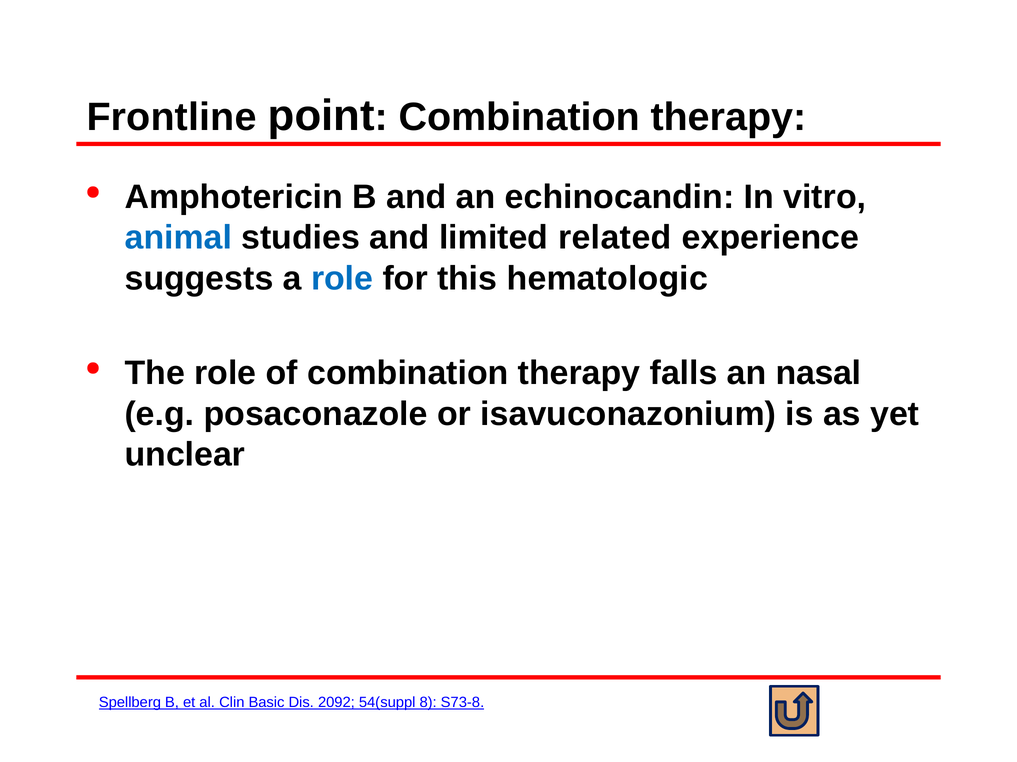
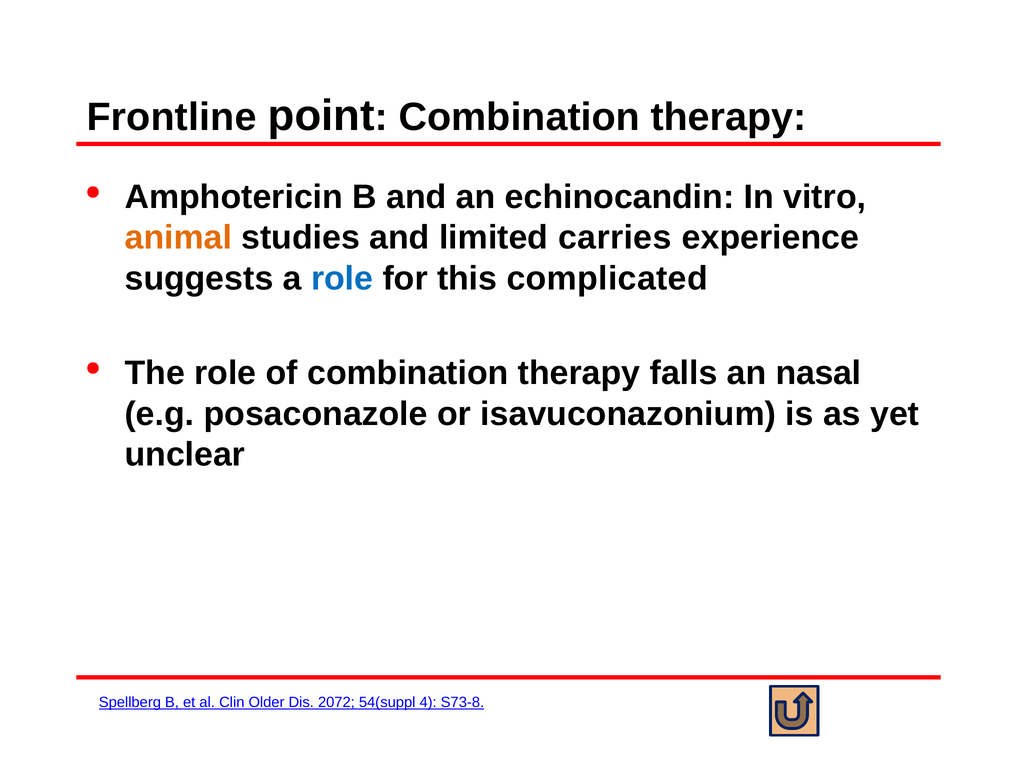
animal colour: blue -> orange (178, 238)
related: related -> carries (615, 238)
hematologic: hematologic -> complicated (607, 279)
Basic: Basic -> Older (266, 703)
2092: 2092 -> 2072 (336, 703)
8: 8 -> 4 (428, 703)
